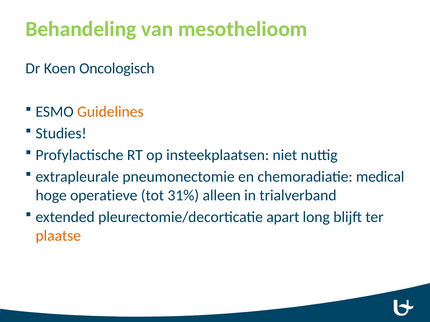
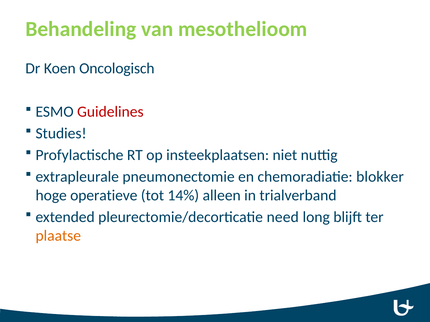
Guidelines colour: orange -> red (110, 112)
medical: medical -> blokker (380, 177)
31%: 31% -> 14% (183, 196)
apart: apart -> need (283, 217)
